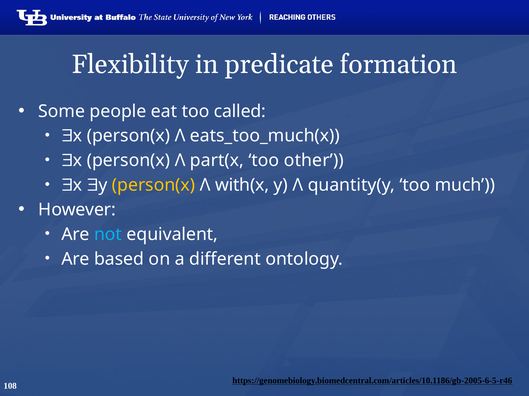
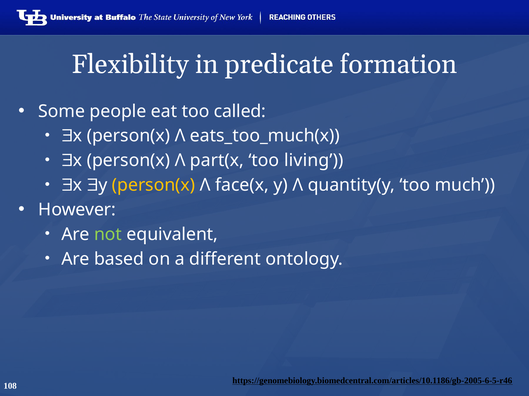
other: other -> living (314, 161)
with(x: with(x -> face(x (242, 185)
not colour: light blue -> light green (108, 235)
